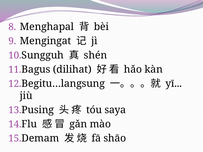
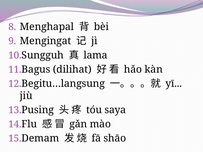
shén: shén -> lama (96, 55)
